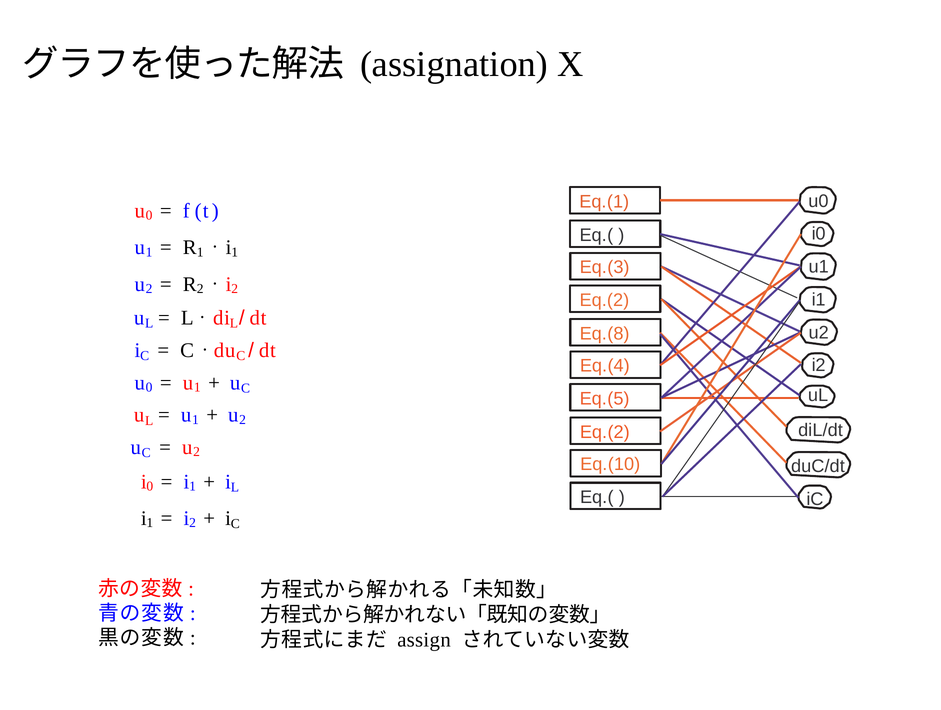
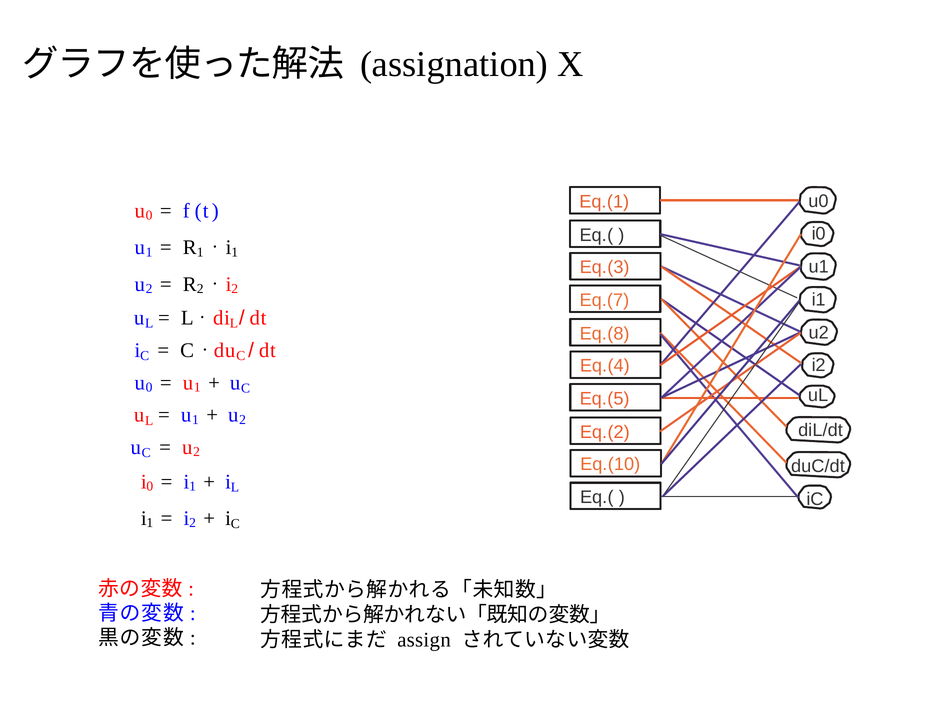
Eq.(2: Eq.(2 -> Eq.(7 (604, 300)
